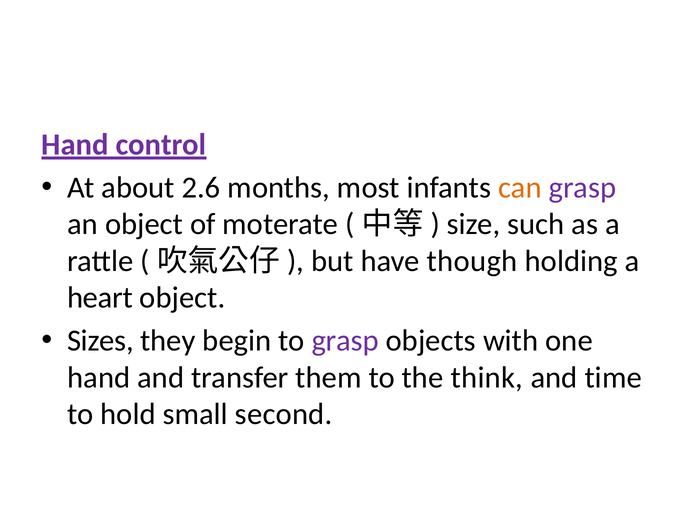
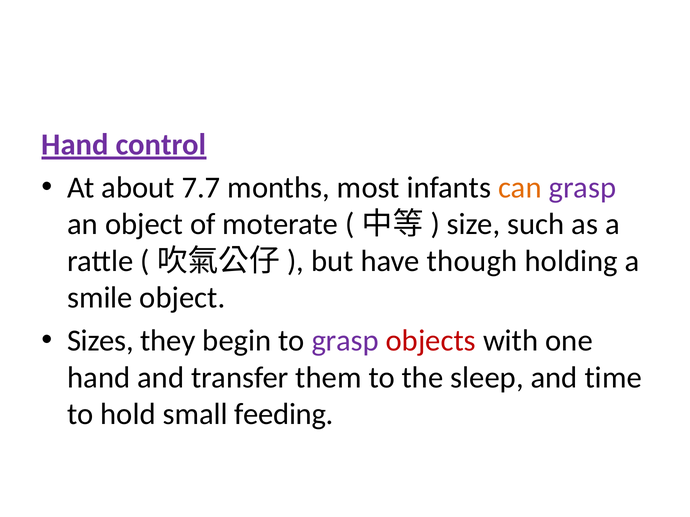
2.6: 2.6 -> 7.7 (201, 188)
heart: heart -> smile (100, 298)
objects colour: black -> red (431, 341)
think: think -> sleep (487, 378)
second: second -> feeding (284, 415)
